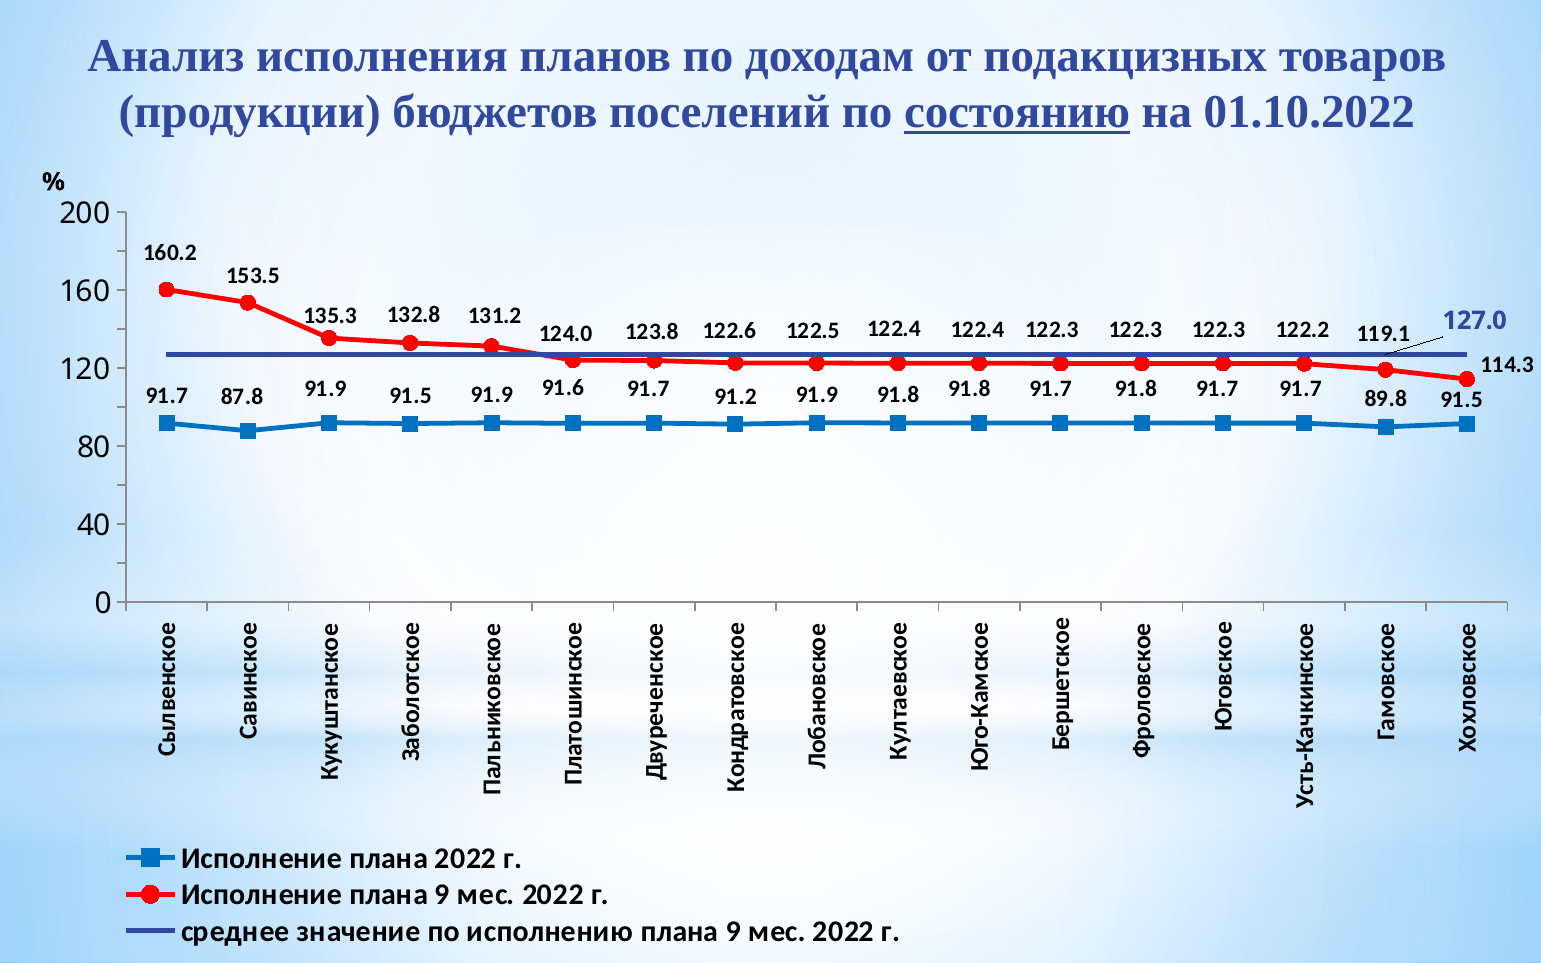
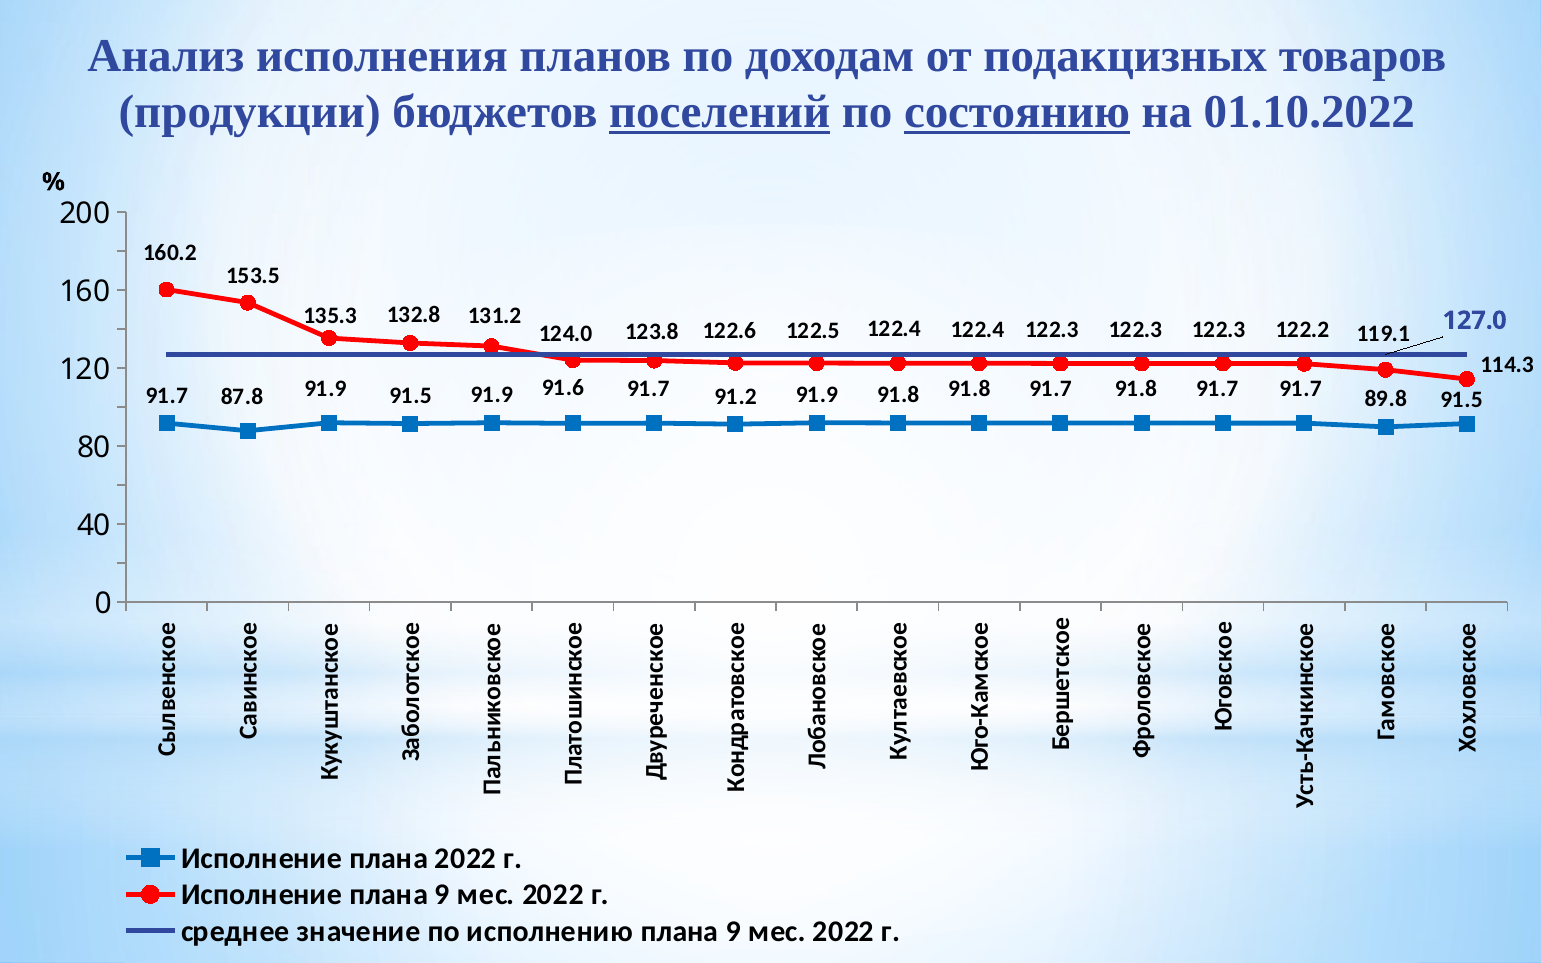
поселений underline: none -> present (720, 112)
